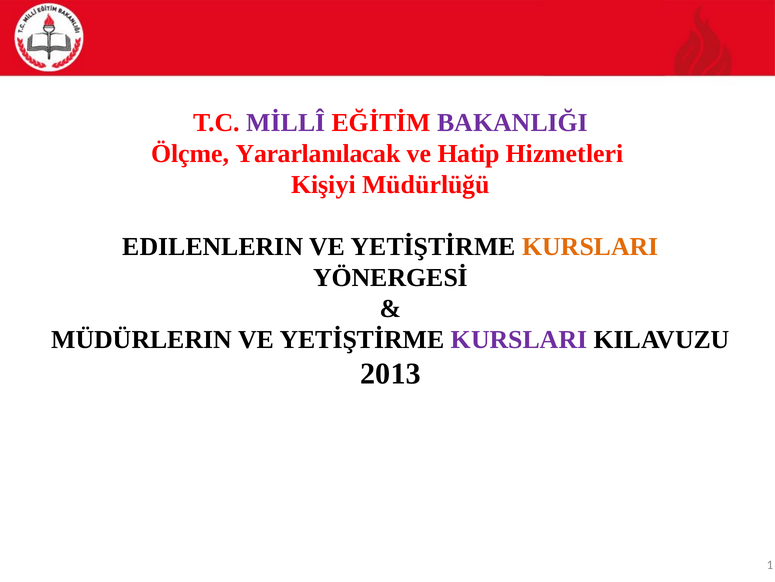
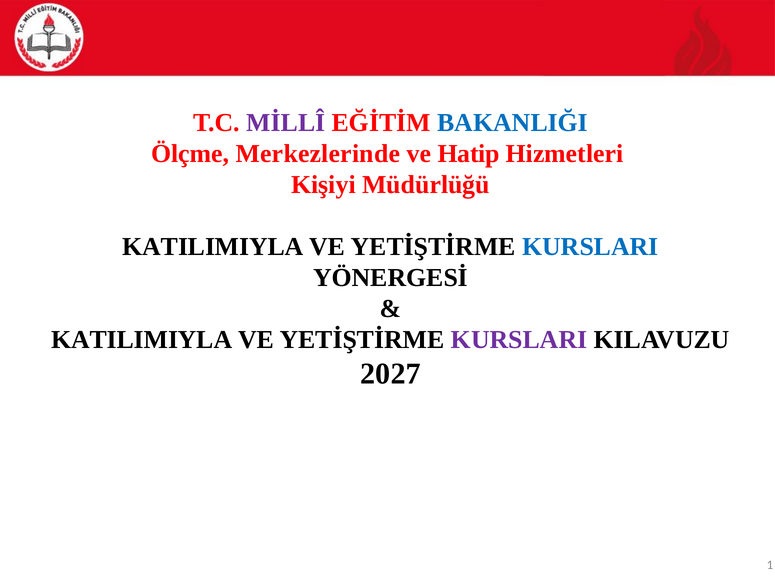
BAKANLIĞI colour: purple -> blue (513, 123)
Yararlanılacak: Yararlanılacak -> Merkezlerinde (318, 154)
EDILENLERIN: EDILENLERIN -> KATILIMIYLA (213, 247)
KURSLARI colour: orange -> blue (590, 247)
MÜDÜRLERIN: MÜDÜRLERIN -> KATILIMIYLA (142, 340)
2013: 2013 -> 2027 (391, 373)
